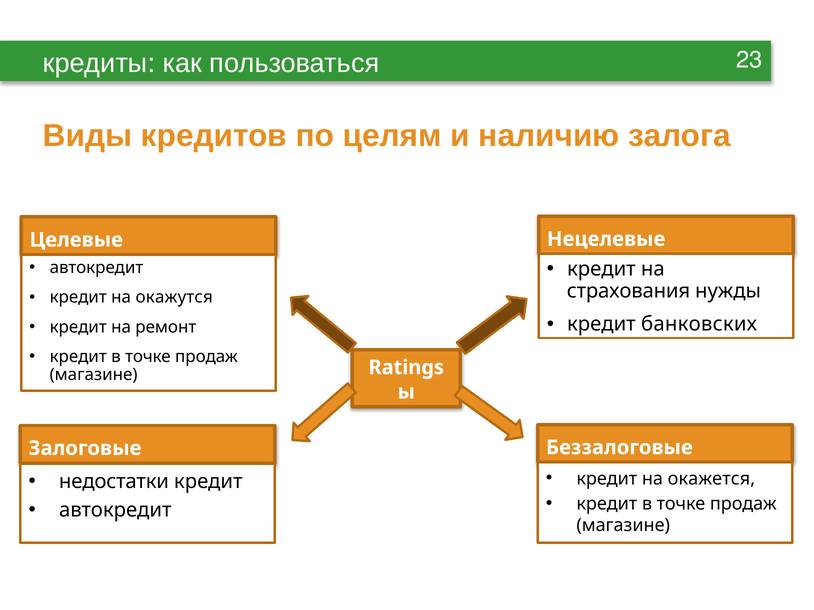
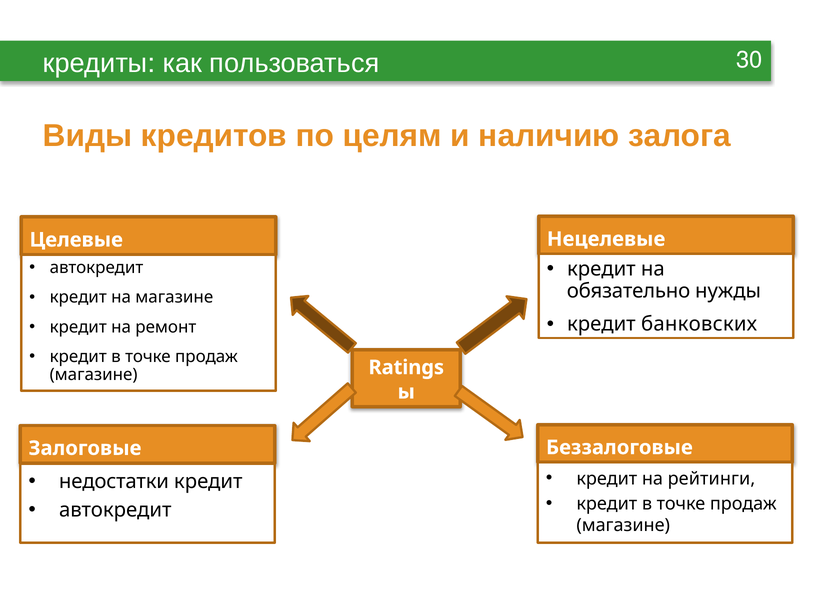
23: 23 -> 30 (749, 60)
страхования: страхования -> обязательно (629, 291)
на окажутся: окажутся -> магазине (174, 298)
окажется: окажется -> рейтинги (711, 479)
